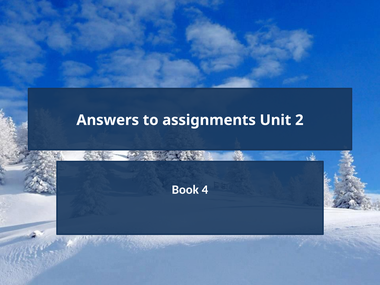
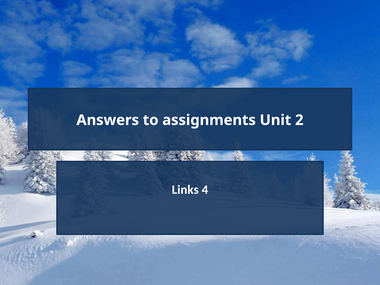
Book: Book -> Links (185, 190)
